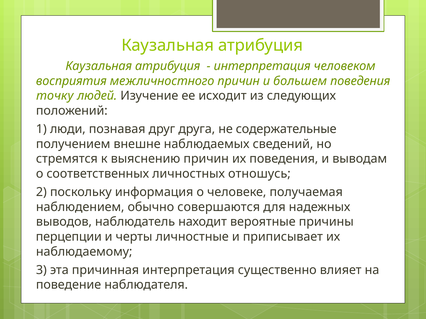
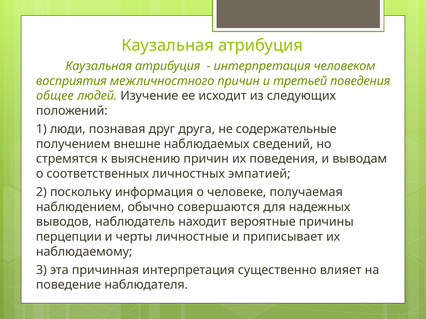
большем: большем -> третьей (300, 81)
точку: точку -> общее (55, 96)
отношусь: отношусь -> эмпатией (259, 174)
